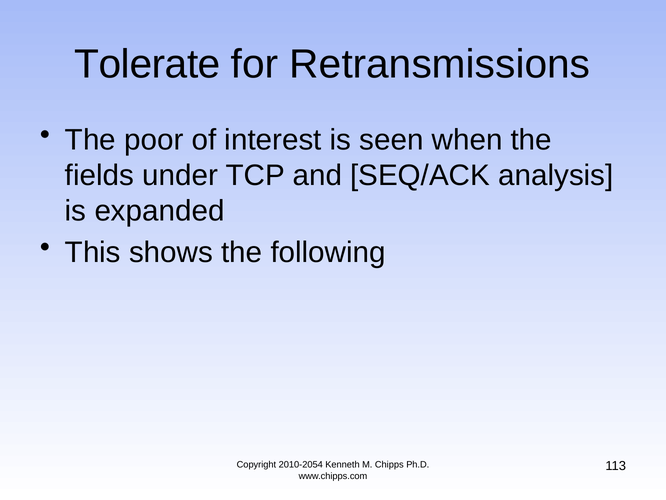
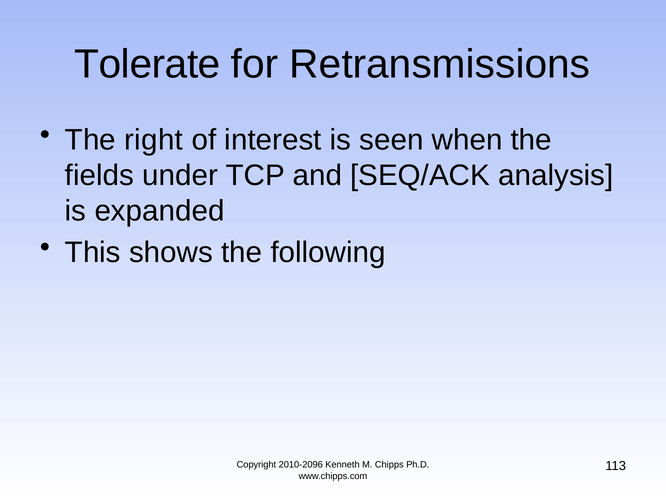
poor: poor -> right (154, 140)
2010-2054: 2010-2054 -> 2010-2096 (301, 464)
